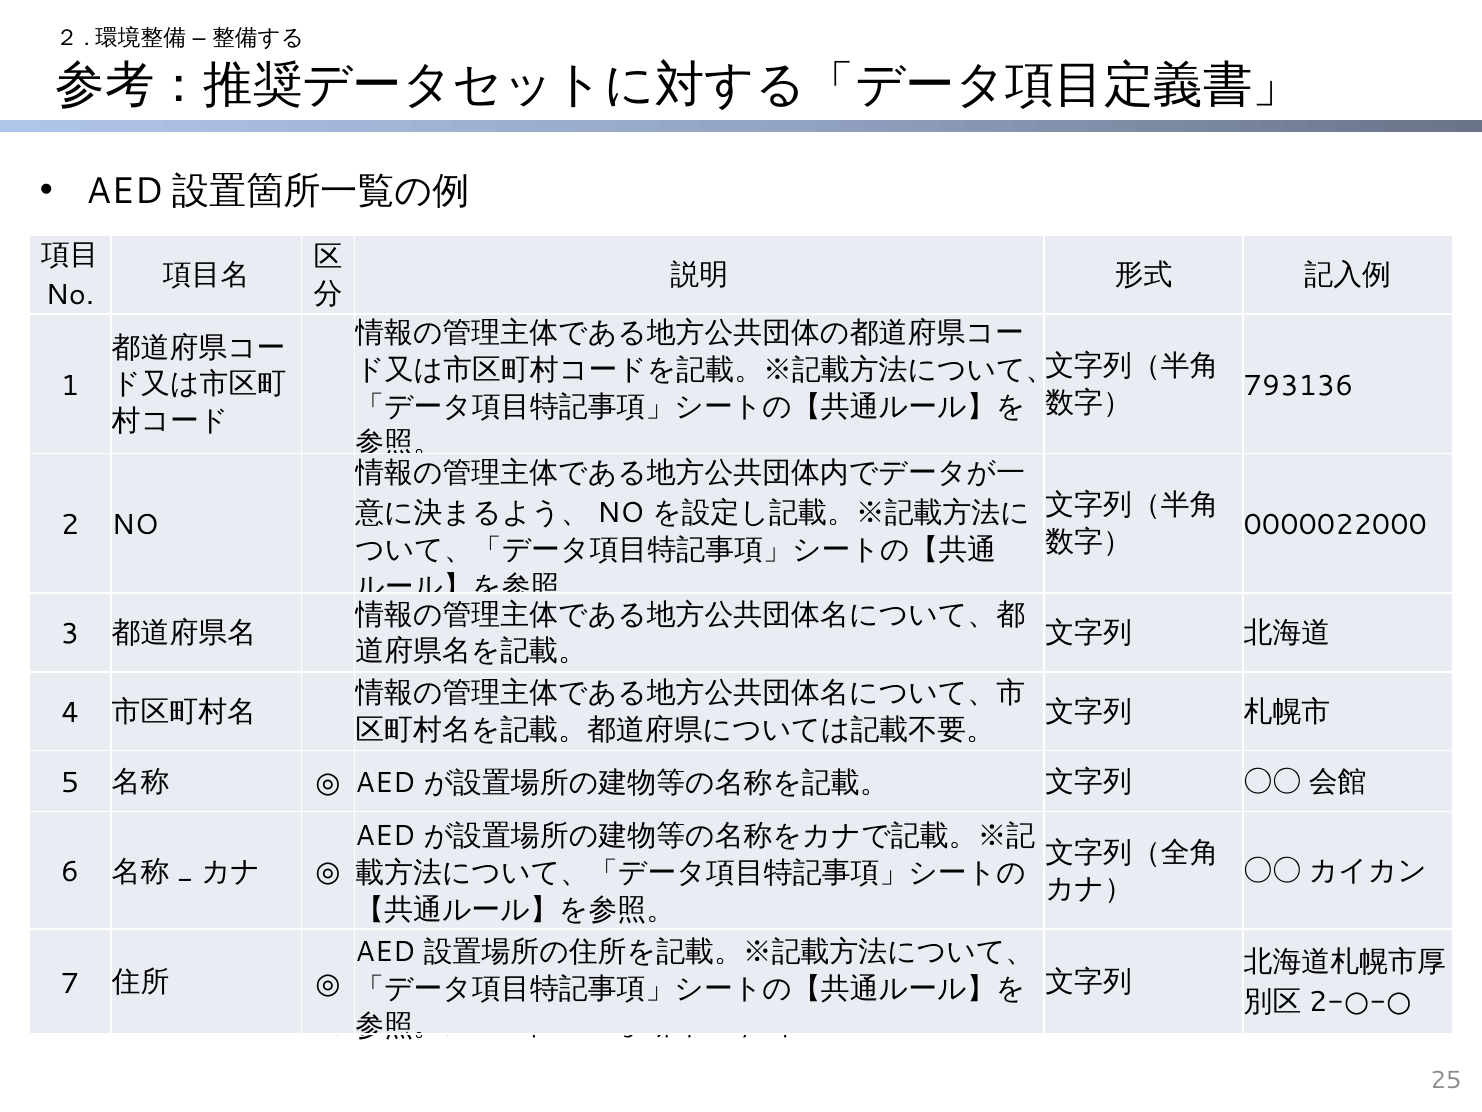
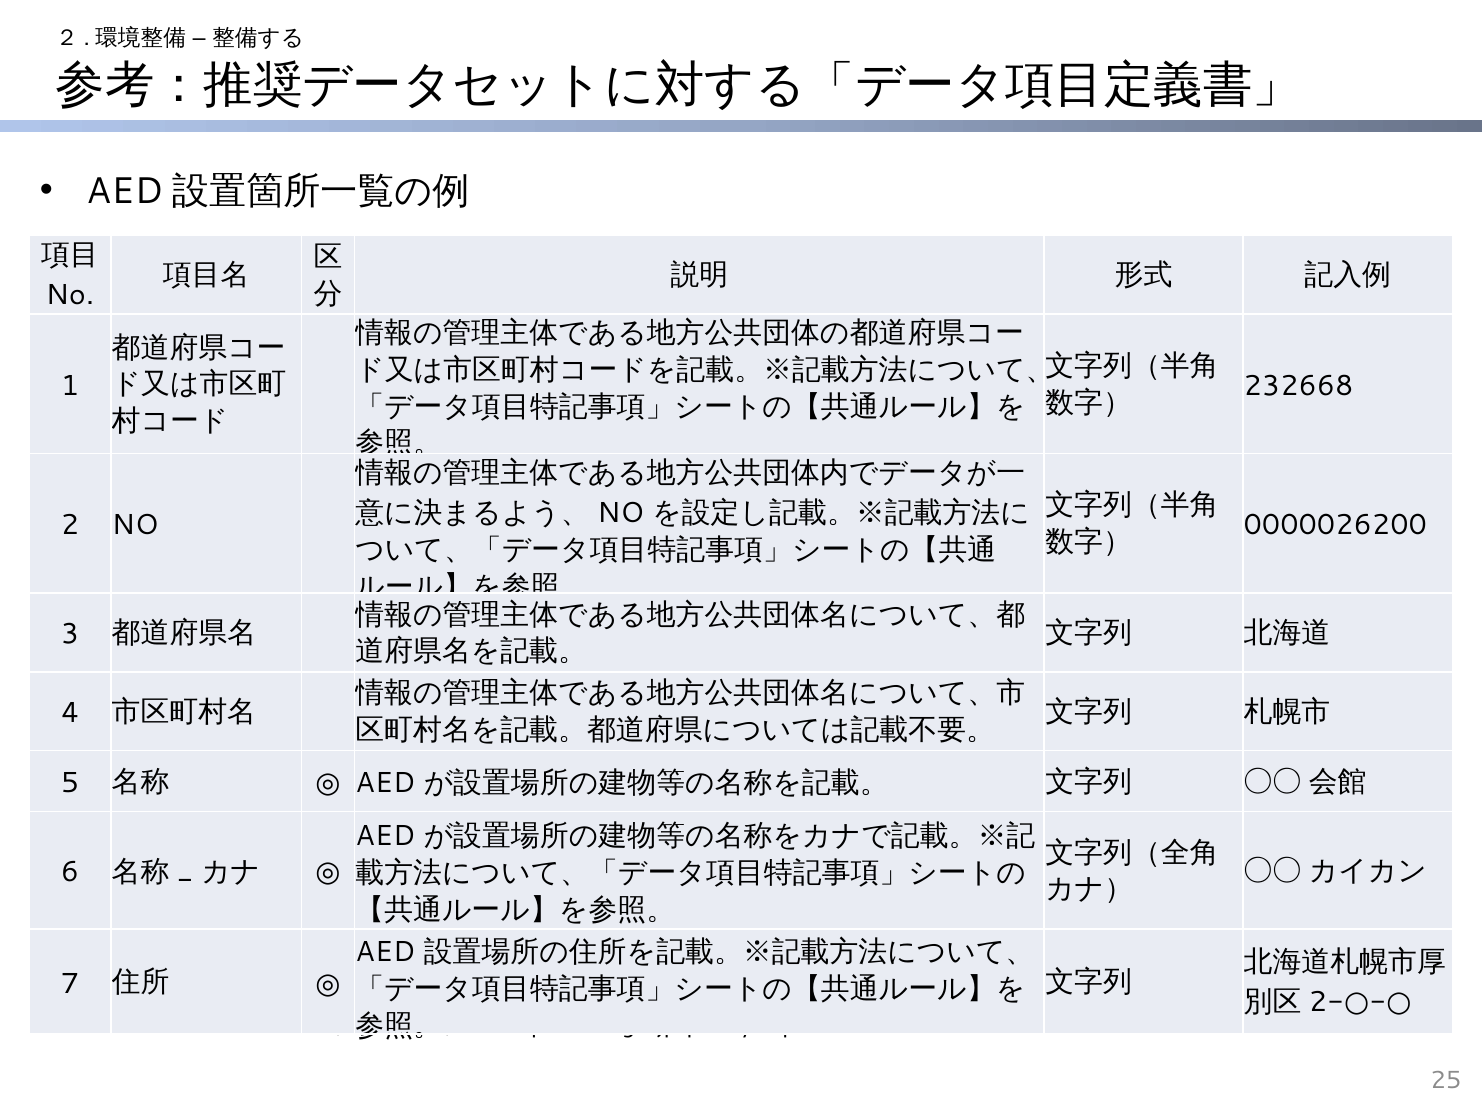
793136: 793136 -> 232668 (1299, 386)
0000022000: 0000022000 -> 0000026200 (1335, 525)
